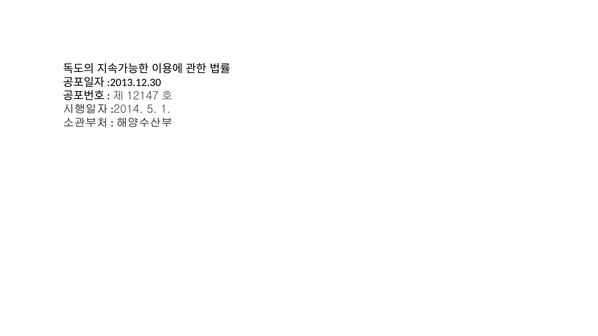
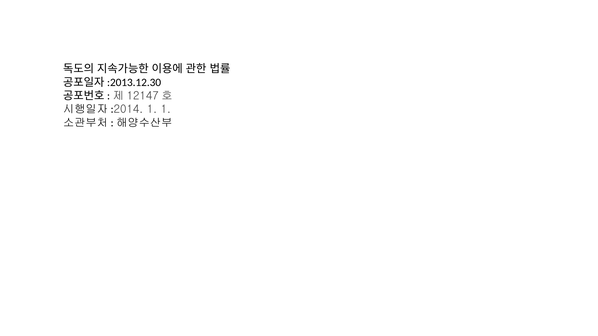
5: 5 -> 1 (152, 109)
